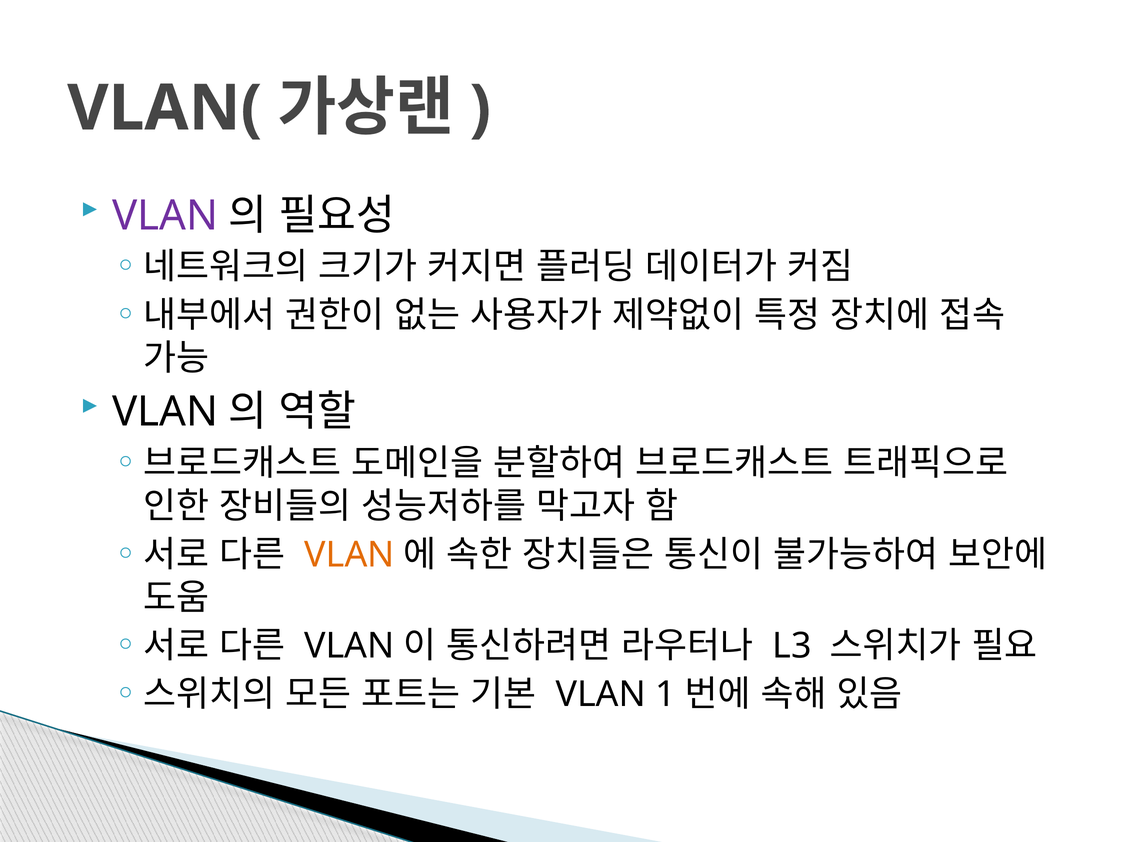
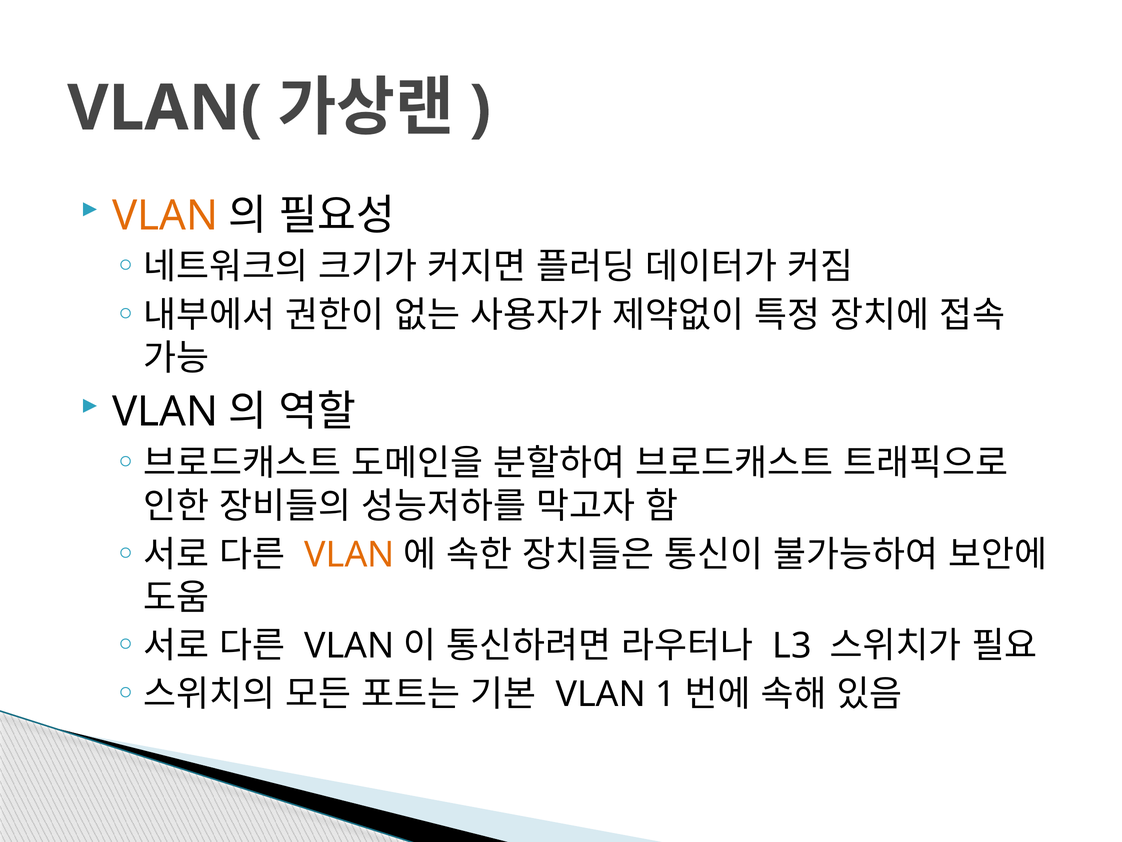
VLAN colour: purple -> orange (165, 215)
